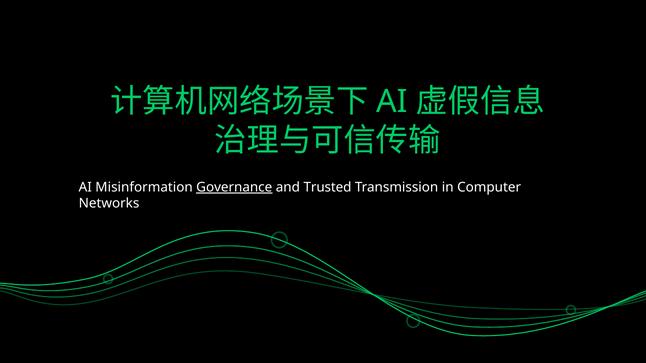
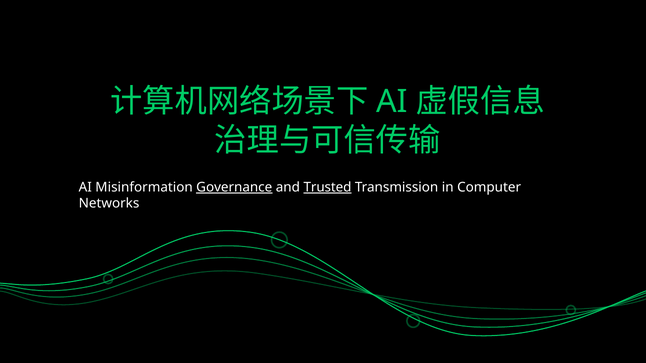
Trusted underline: none -> present (328, 187)
